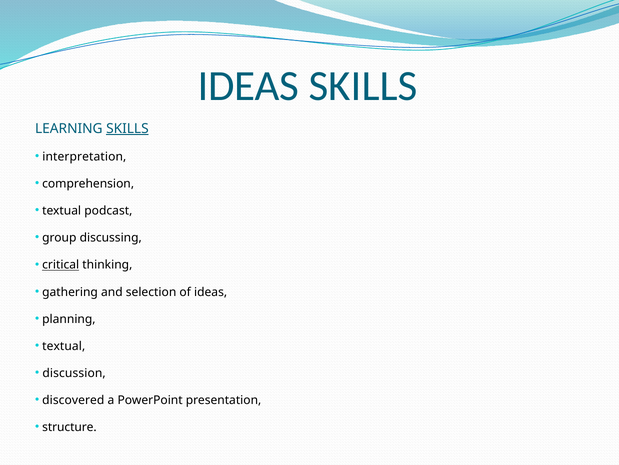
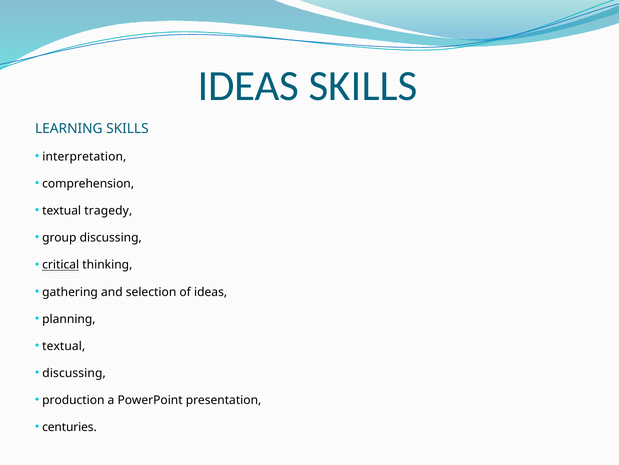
SKILLS underline: present -> none (127, 128)
podcast: podcast -> tragedy (108, 211)
discussion: discussion -> discussing (74, 373)
discovered: discovered -> production (73, 400)
structure: structure -> centuries (69, 427)
